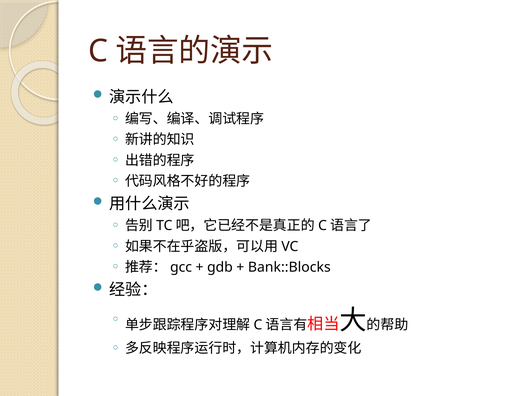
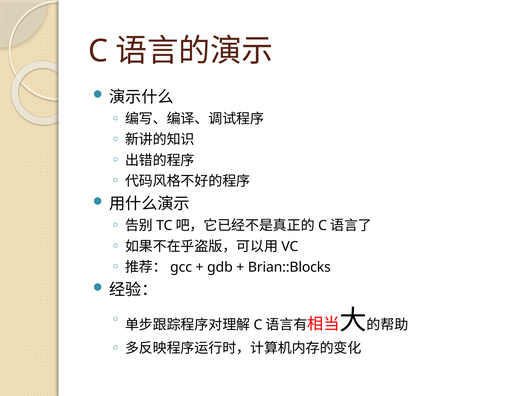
Bank::Blocks: Bank::Blocks -> Brian::Blocks (289, 267)
